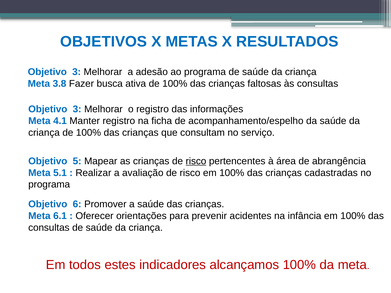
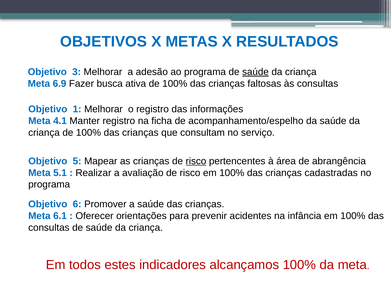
saúde underline: none -> present (255, 72)
3.8: 3.8 -> 6.9 (59, 84)
3: 3 -> 1 (77, 109)
